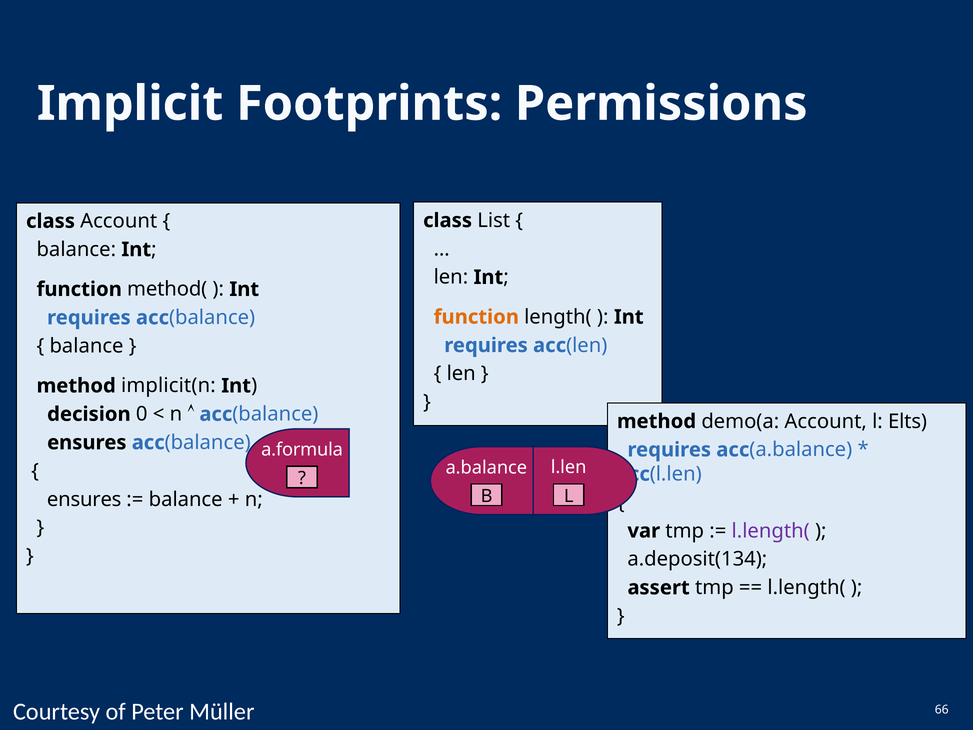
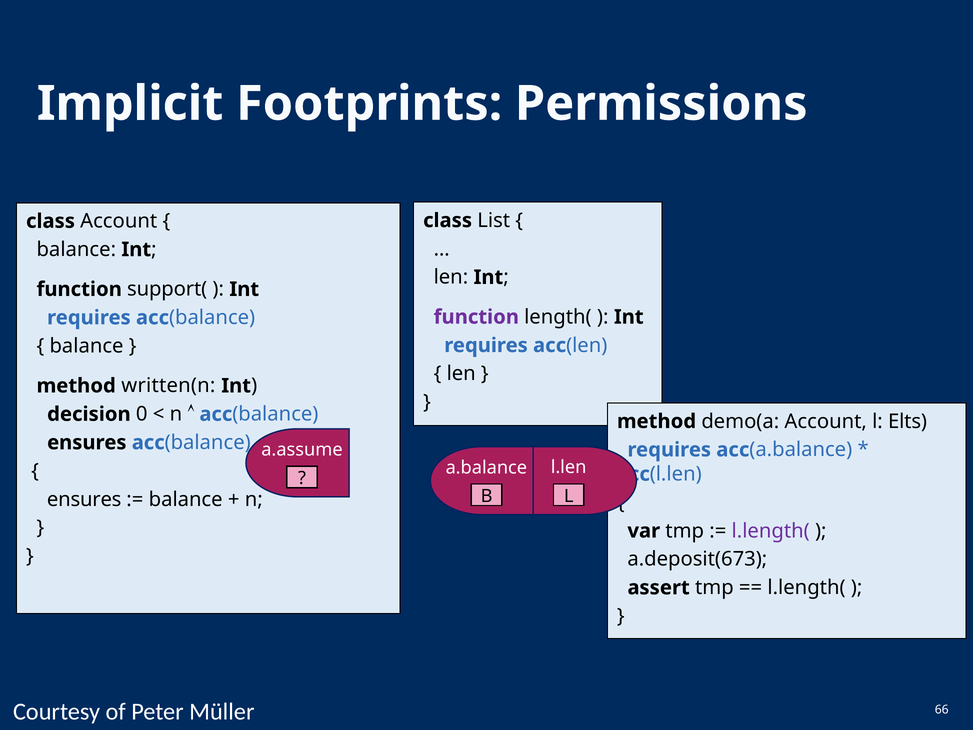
method(: method( -> support( (167, 289)
function colour: orange -> purple (476, 317)
implicit(n: implicit(n -> written(n (168, 386)
a.formula: a.formula -> a.assume (302, 450)
a.deposit(134: a.deposit(134 -> a.deposit(673 (697, 559)
